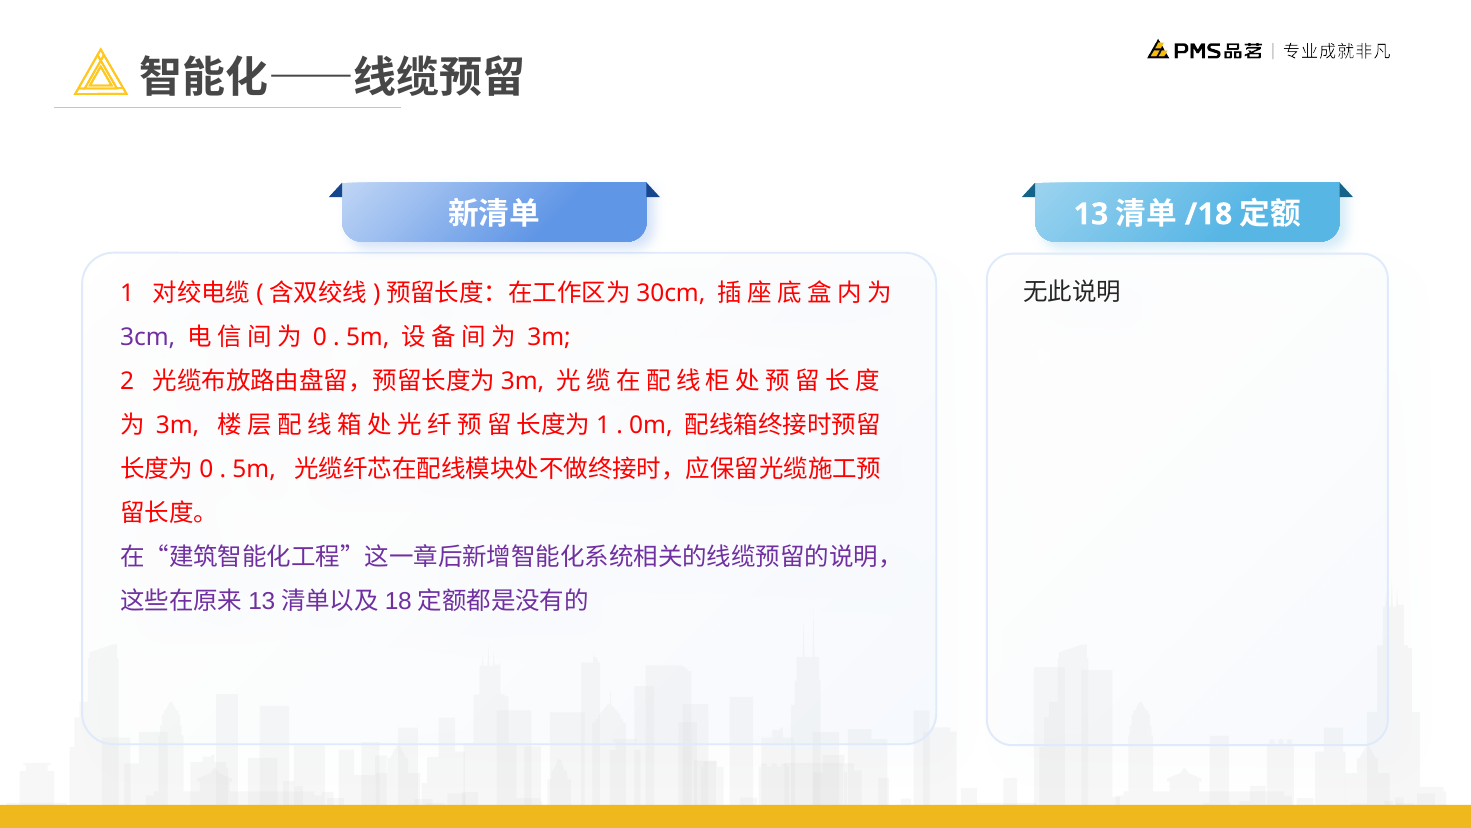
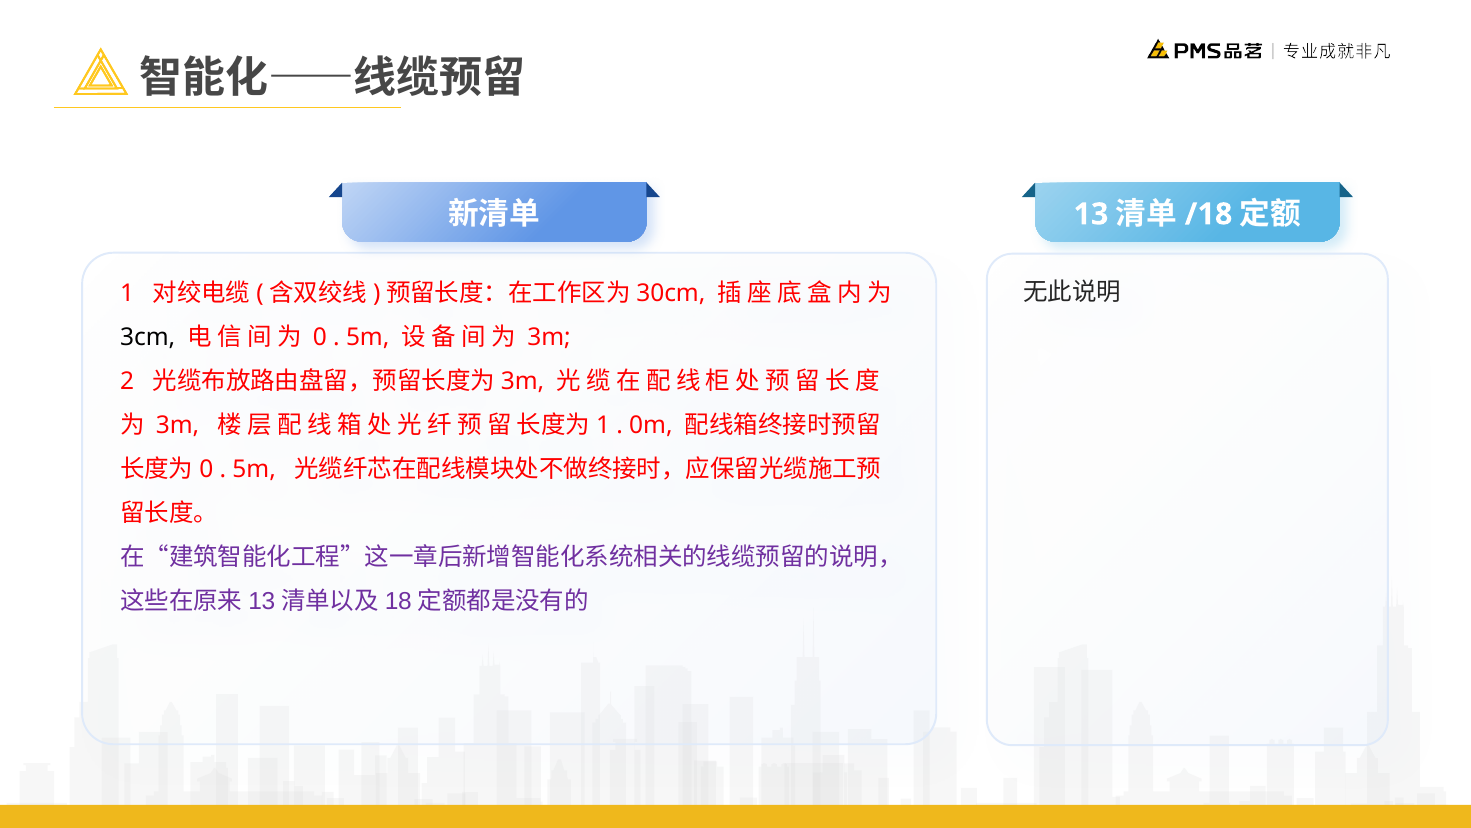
3cm colour: purple -> black (148, 337)
